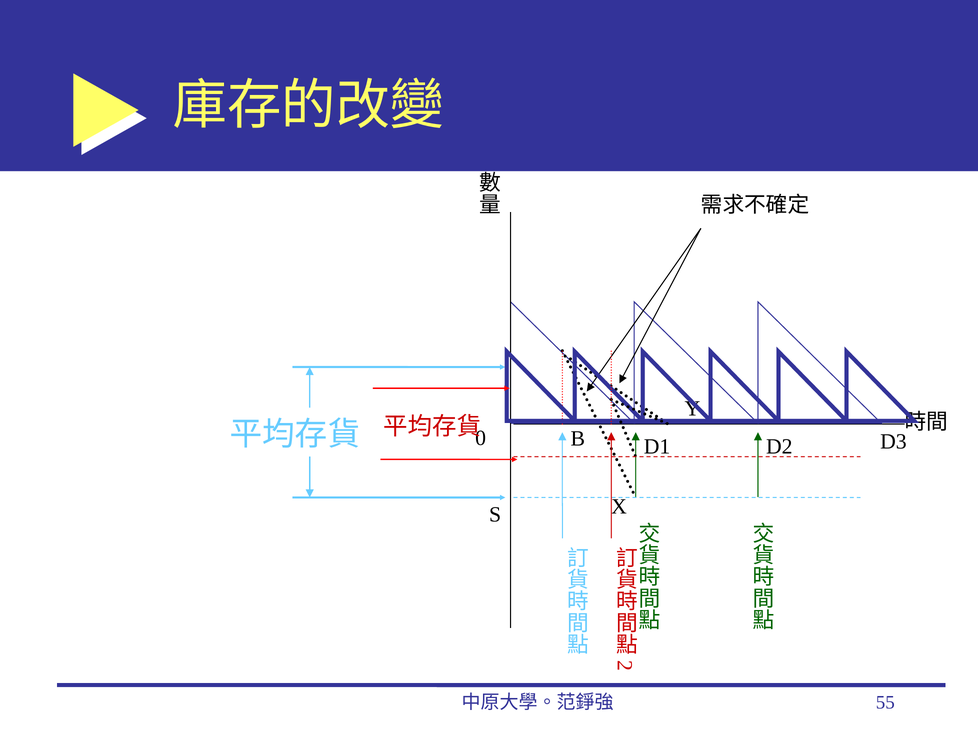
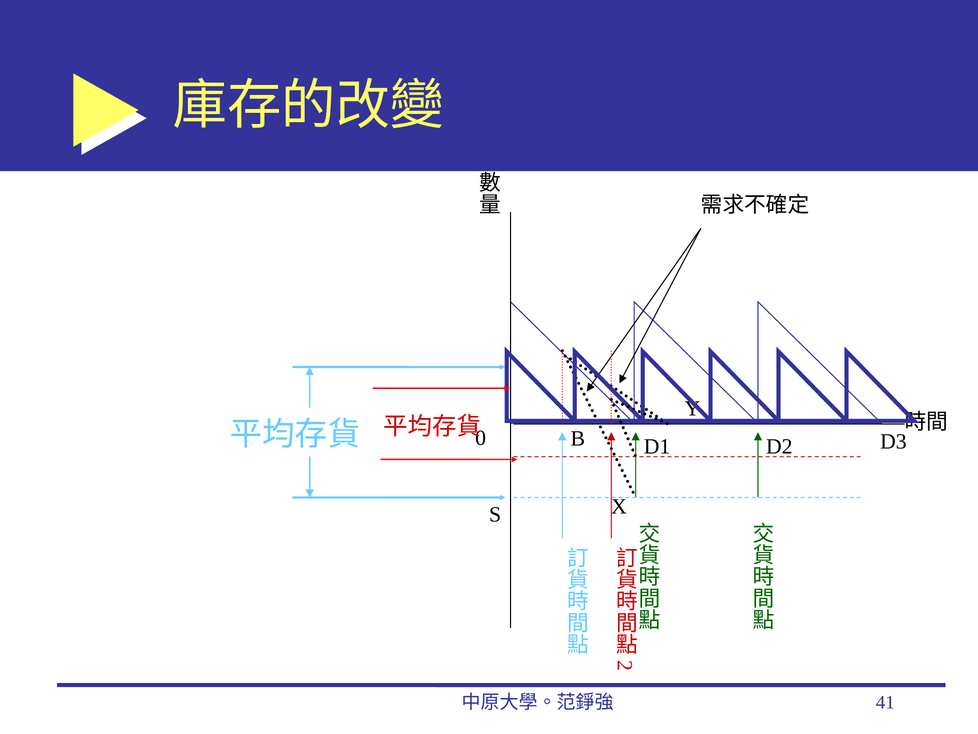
55: 55 -> 41 (885, 702)
